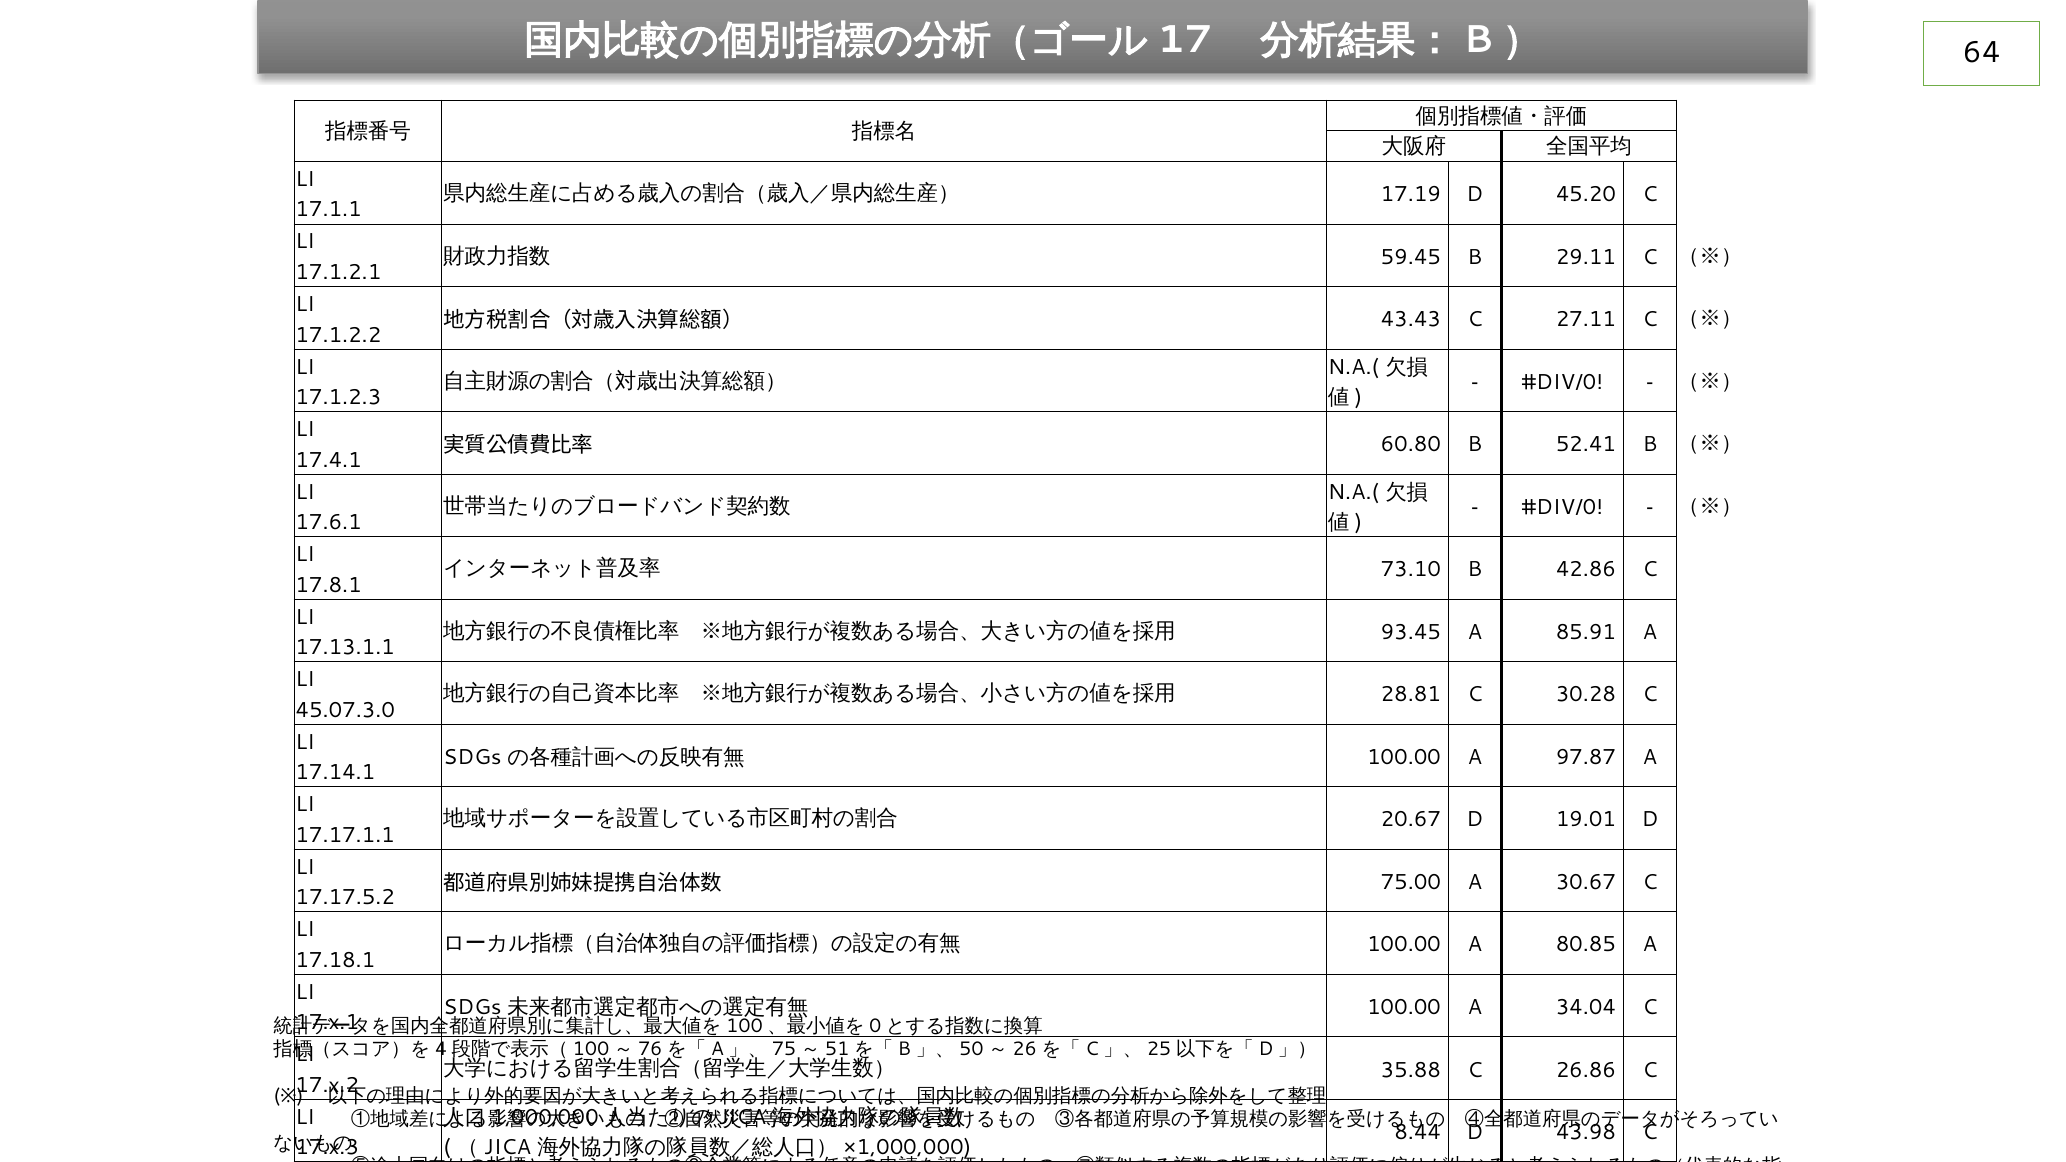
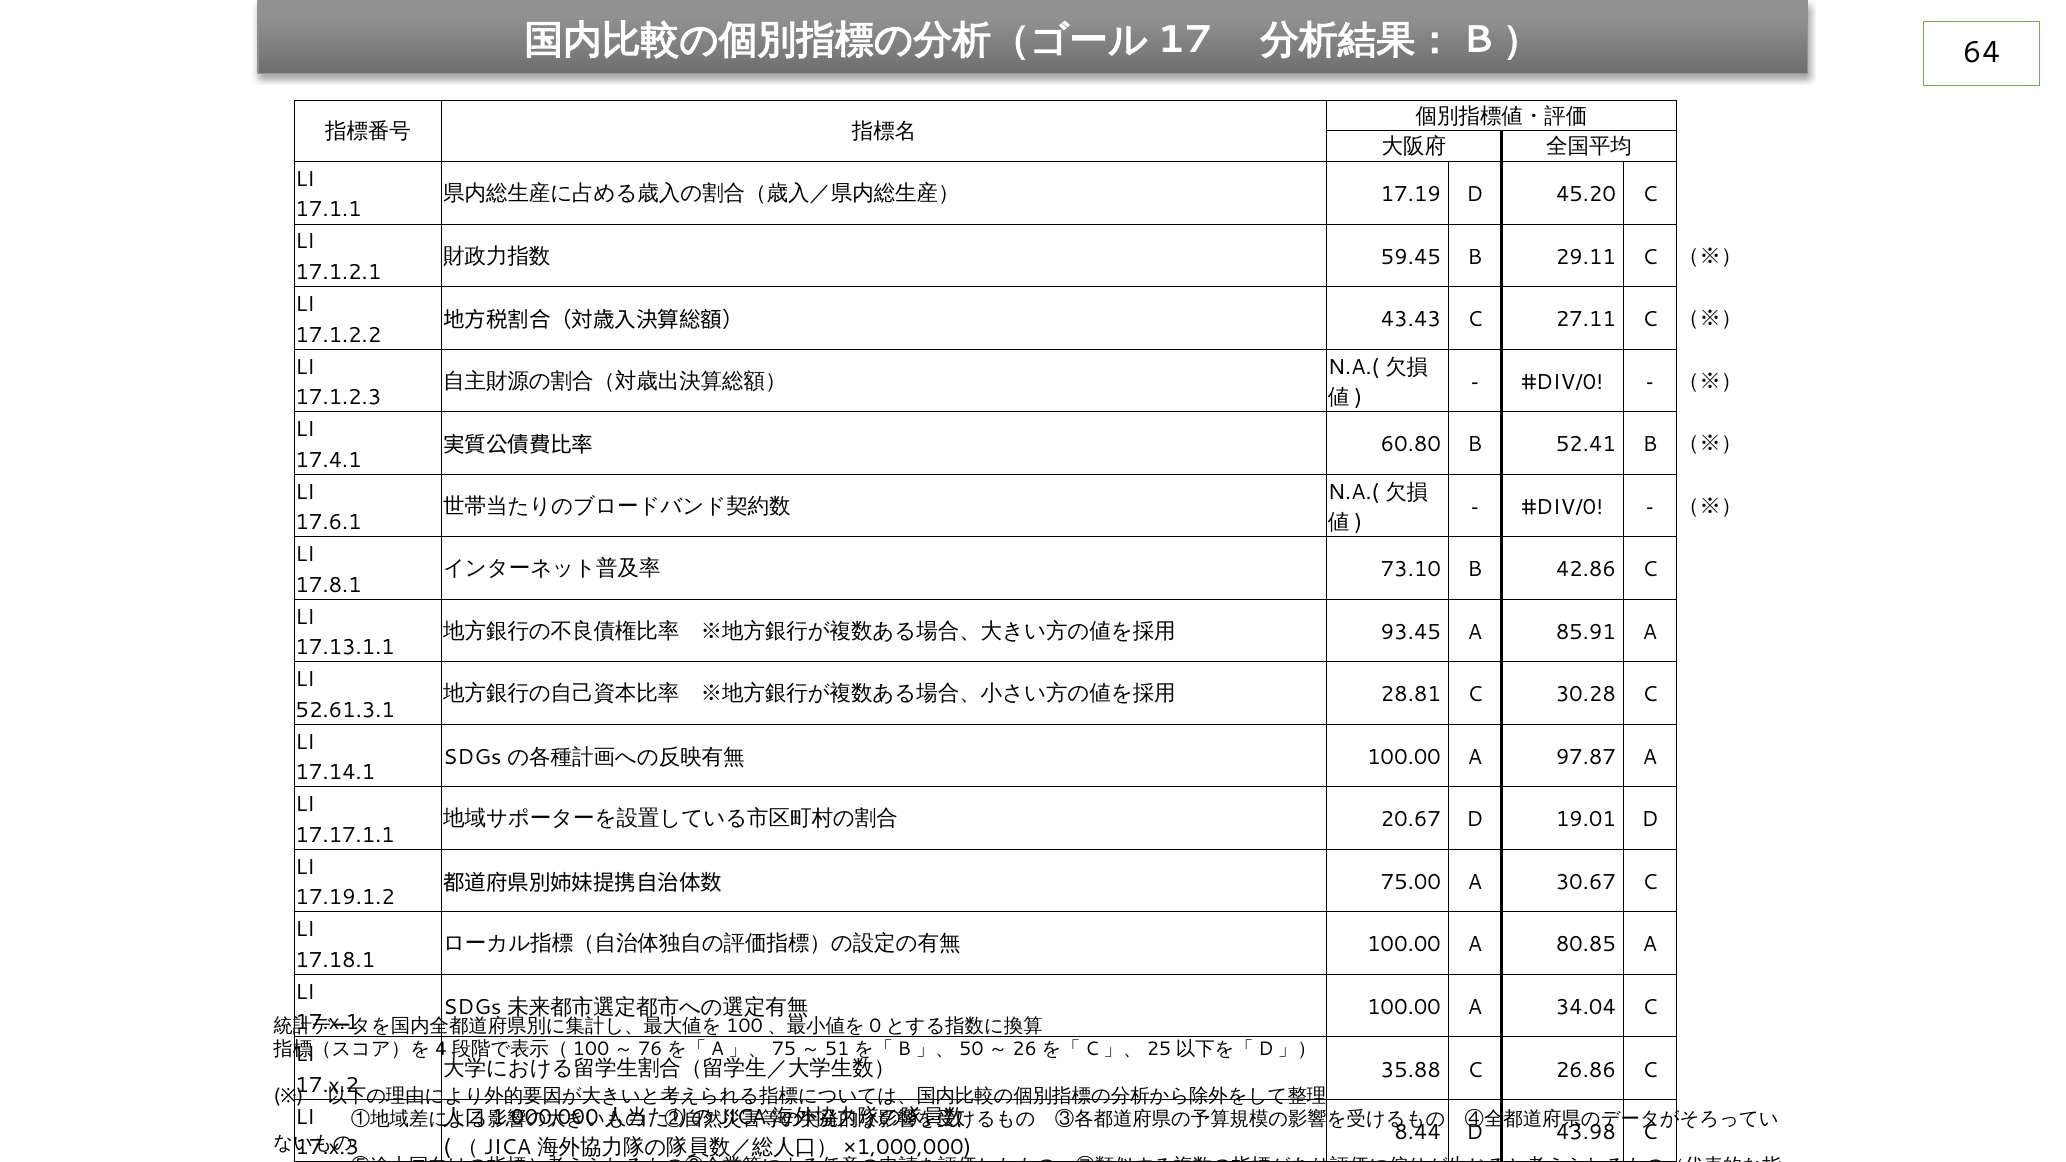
45.07.3.0: 45.07.3.0 -> 52.61.3.1 (345, 710)
17.17.5.2: 17.17.5.2 -> 17.19.1.2 (345, 898)
